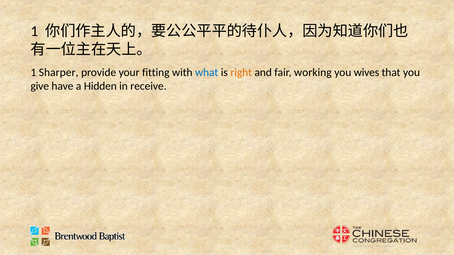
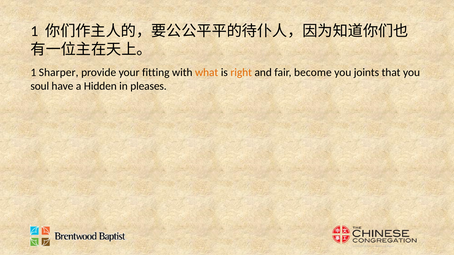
what colour: blue -> orange (207, 73)
working: working -> become (313, 73)
wives: wives -> joints (366, 73)
give: give -> soul (40, 86)
receive: receive -> pleases (148, 86)
